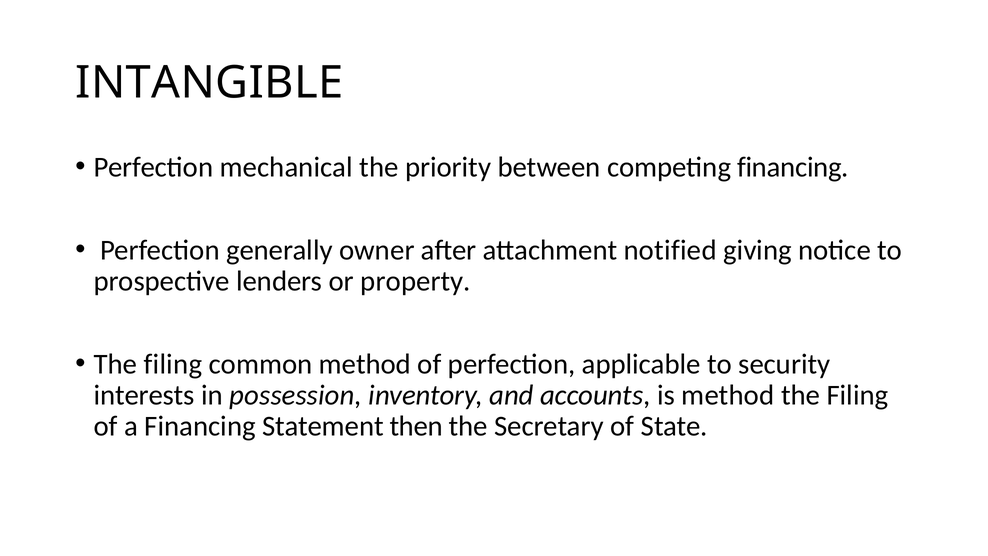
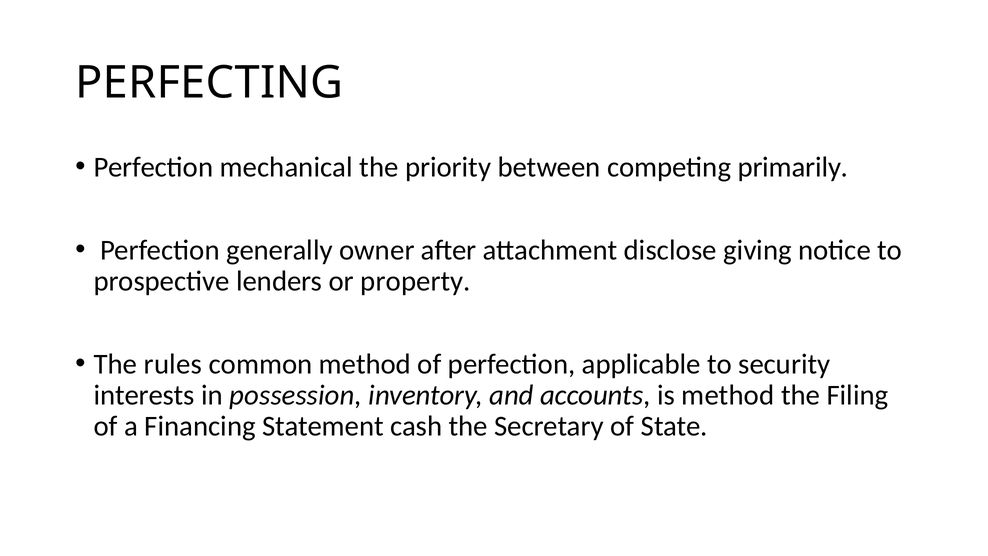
INTANGIBLE: INTANGIBLE -> PERFECTING (209, 83)
competing financing: financing -> primarily (793, 167)
notified: notified -> disclose (670, 250)
filing: filing -> rules (173, 364)
then: then -> cash (416, 426)
